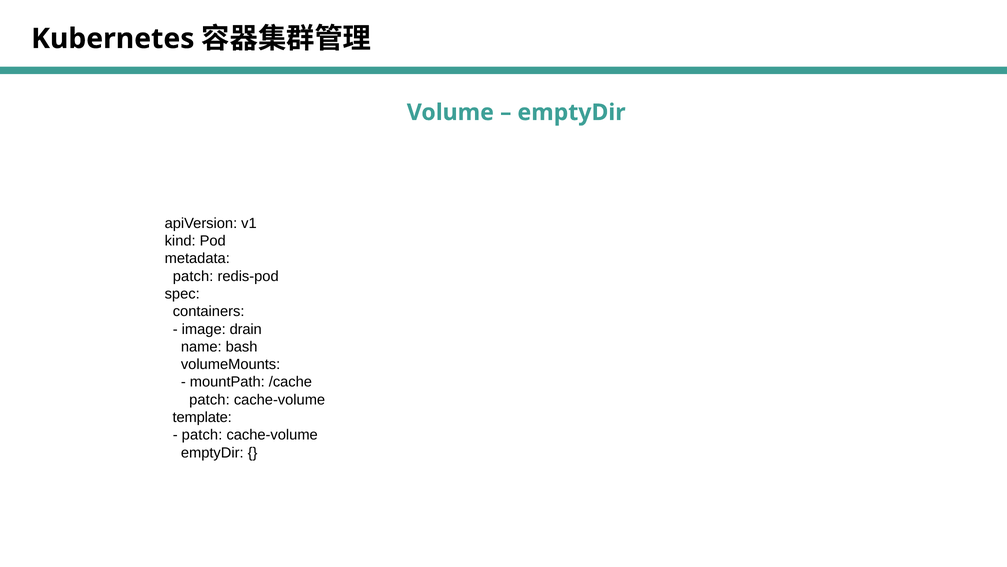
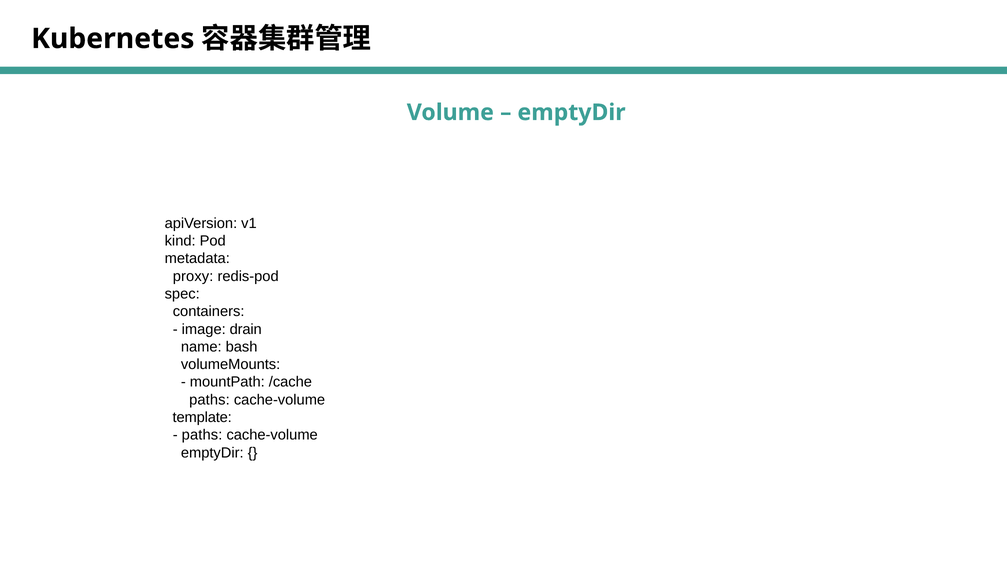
patch: patch -> proxy (193, 276)
patch: patch -> paths (209, 399)
patch: patch -> paths (202, 435)
